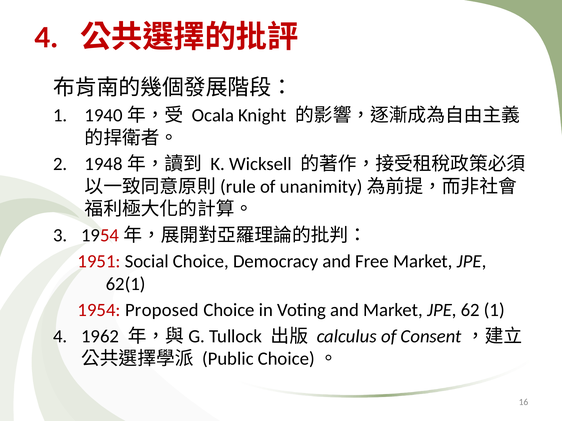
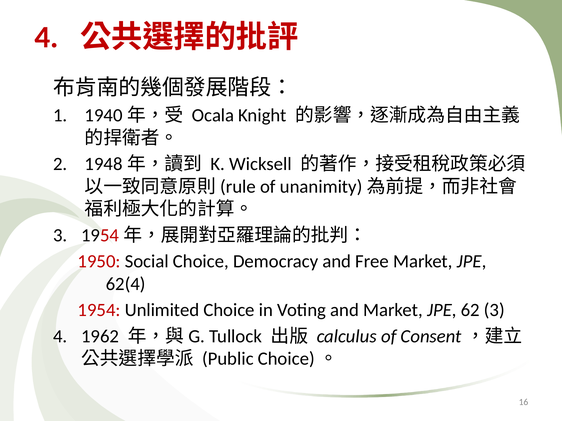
1951: 1951 -> 1950 (99, 262)
62(1: 62(1 -> 62(4 (126, 284)
Proposed: Proposed -> Unlimited (162, 310)
62 1: 1 -> 3 (494, 310)
